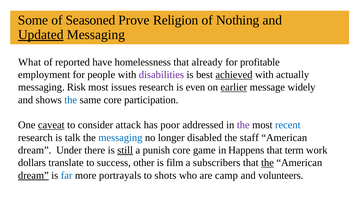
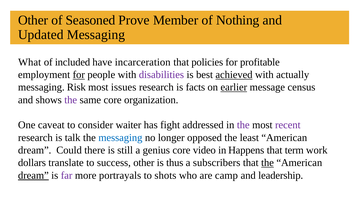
Some: Some -> Other (33, 20)
Religion: Religion -> Member (176, 20)
Updated underline: present -> none (41, 35)
reported: reported -> included (73, 62)
homelessness: homelessness -> incarceration (143, 62)
already: already -> policies (207, 62)
for underline: none -> present (79, 74)
even: even -> facts (195, 87)
widely: widely -> census (301, 87)
the colour: blue -> purple (71, 100)
participation: participation -> organization (151, 100)
caveat underline: present -> none (51, 125)
attack: attack -> waiter (129, 125)
poor: poor -> fight (170, 125)
recent colour: blue -> purple (288, 125)
disabled: disabled -> opposed (205, 137)
staff: staff -> least (249, 137)
Under: Under -> Could (69, 150)
still underline: present -> none (125, 150)
punish: punish -> genius (156, 150)
game: game -> video (204, 150)
film: film -> thus (175, 162)
far colour: blue -> purple (67, 175)
volunteers: volunteers -> leadership (281, 175)
